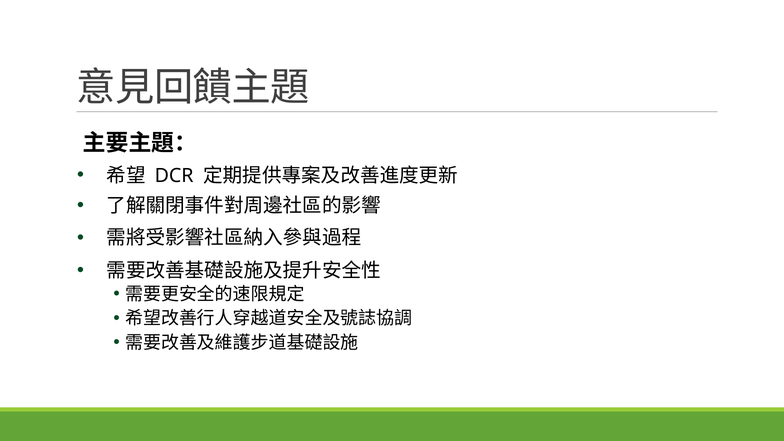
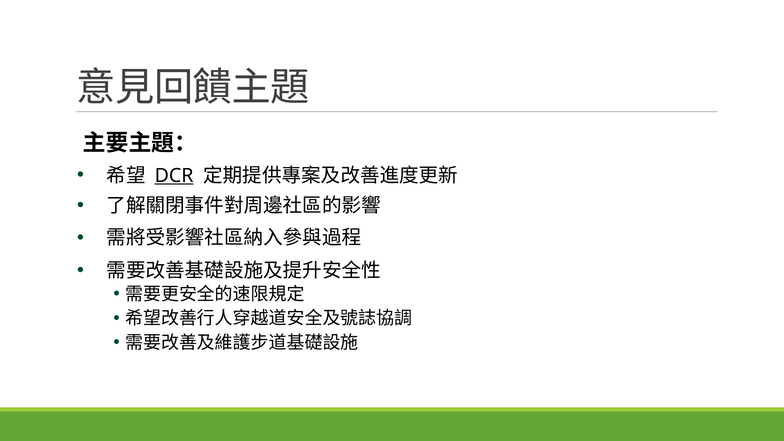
DCR underline: none -> present (174, 176)
